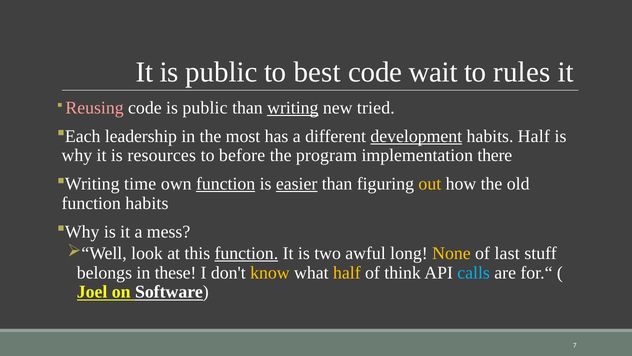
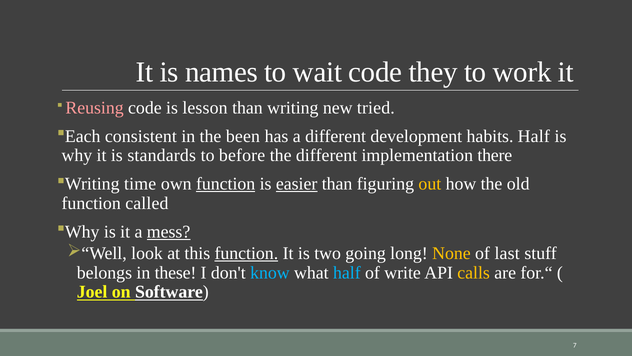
It is public: public -> names (222, 72)
best: best -> wait (317, 72)
wait: wait -> they (433, 72)
rules: rules -> work (522, 72)
code is public: public -> lesson (205, 108)
writing underline: present -> none (293, 108)
leadership: leadership -> consistent (141, 136)
most: most -> been (243, 136)
development underline: present -> none (416, 136)
resources: resources -> standards (162, 155)
the program: program -> different (327, 155)
function habits: habits -> called (147, 203)
mess underline: none -> present (169, 231)
awful: awful -> going (366, 253)
know colour: yellow -> light blue (270, 272)
half colour: yellow -> light blue (347, 272)
think: think -> write (403, 272)
calls colour: light blue -> yellow (474, 272)
